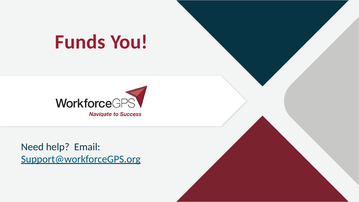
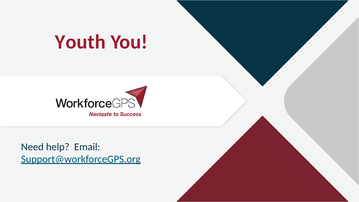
Funds: Funds -> Youth (80, 42)
